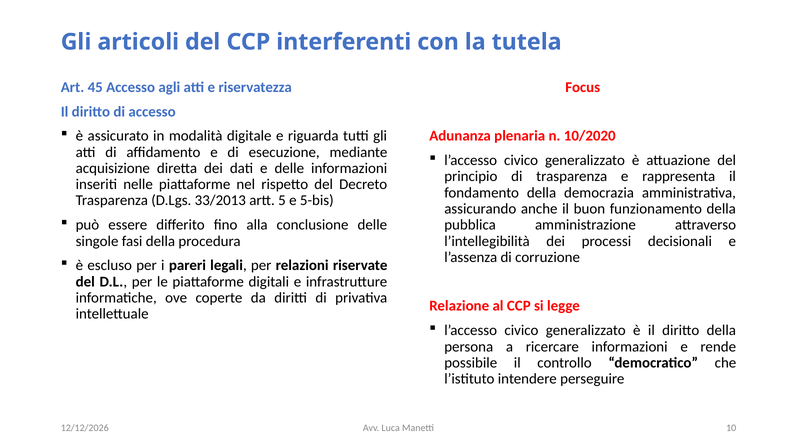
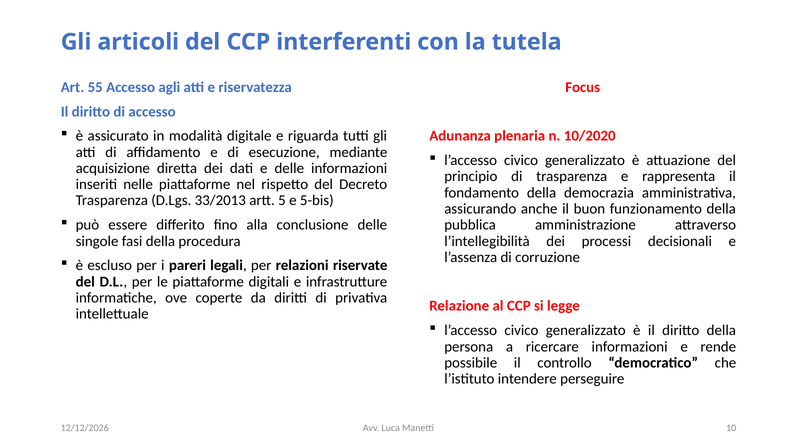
45: 45 -> 55 (95, 87)
